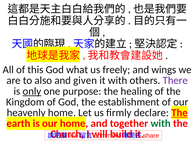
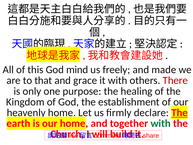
what: what -> mind (77, 70)
wings: wings -> made (164, 70)
also: also -> that (43, 80)
given: given -> grace (85, 80)
There colour: purple -> red (175, 80)
only underline: present -> none (32, 91)
